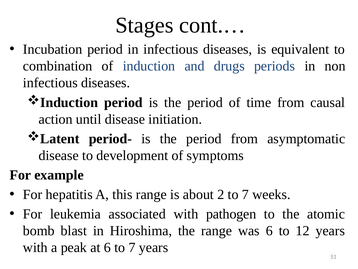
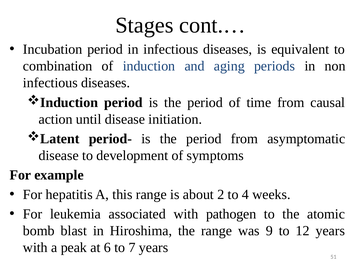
drugs: drugs -> aging (229, 66)
2 to 7: 7 -> 4 (245, 194)
was 6: 6 -> 9 (269, 230)
